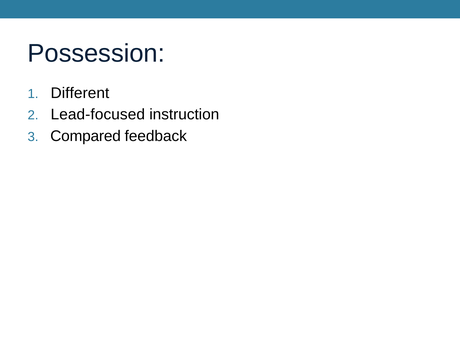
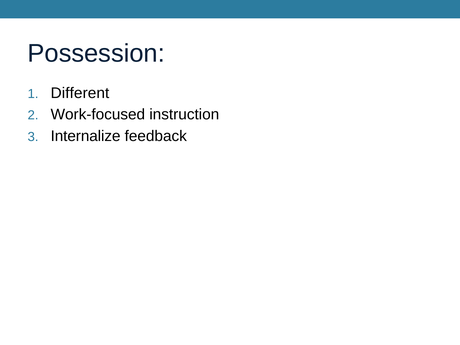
Lead-focused: Lead-focused -> Work-focused (98, 115)
Compared: Compared -> Internalize (86, 136)
